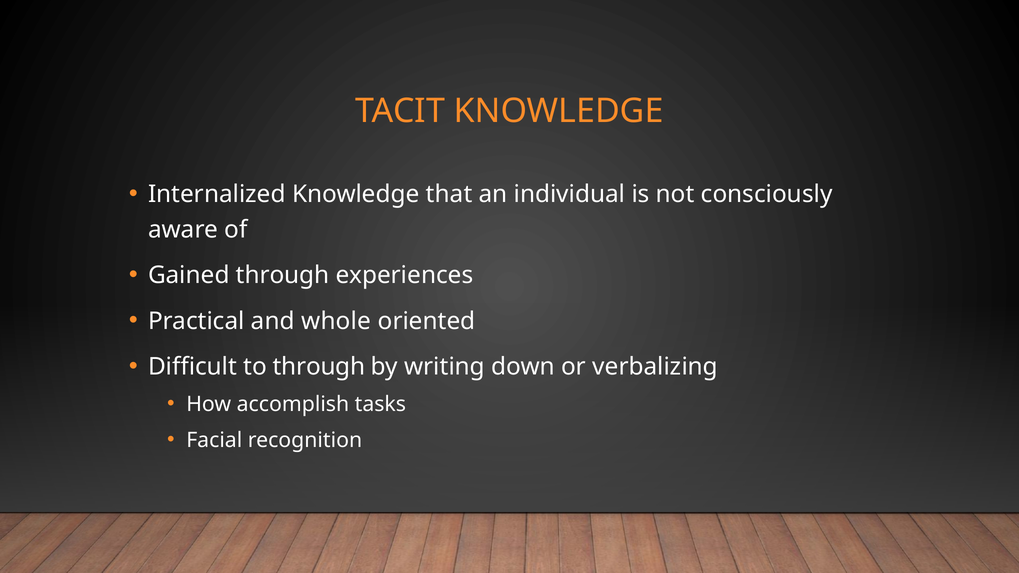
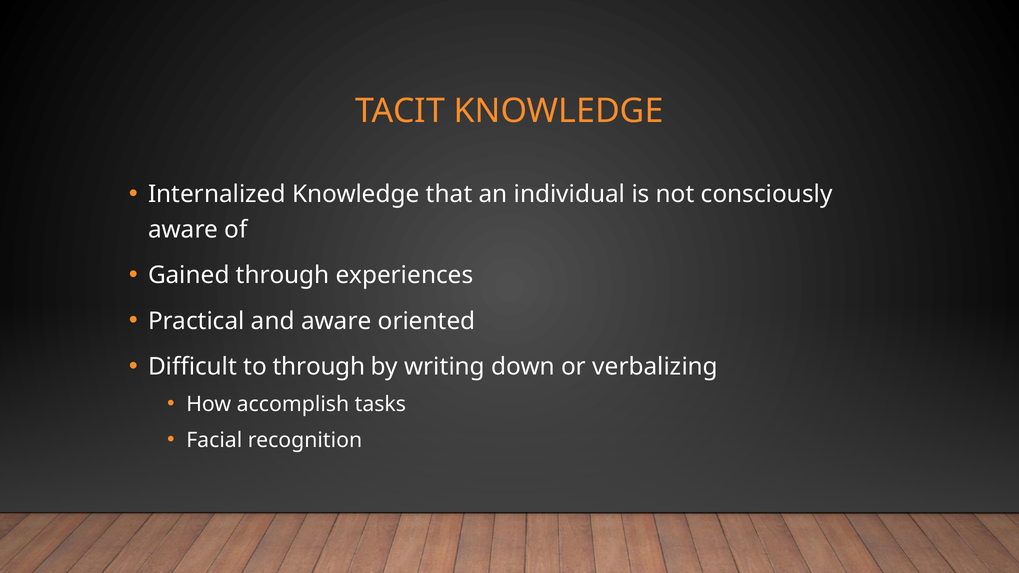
and whole: whole -> aware (336, 321)
